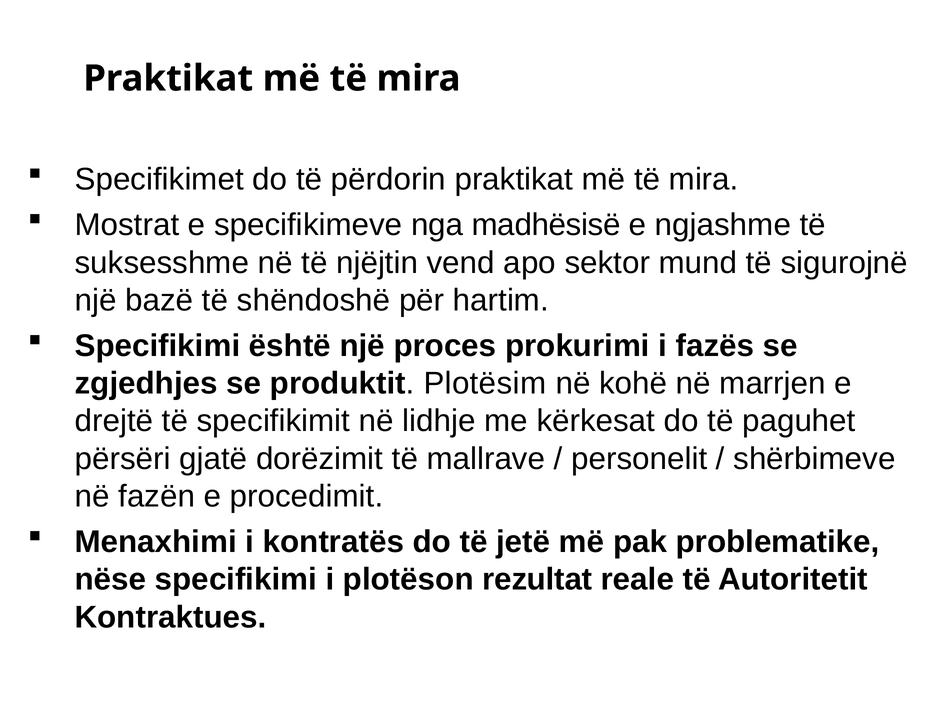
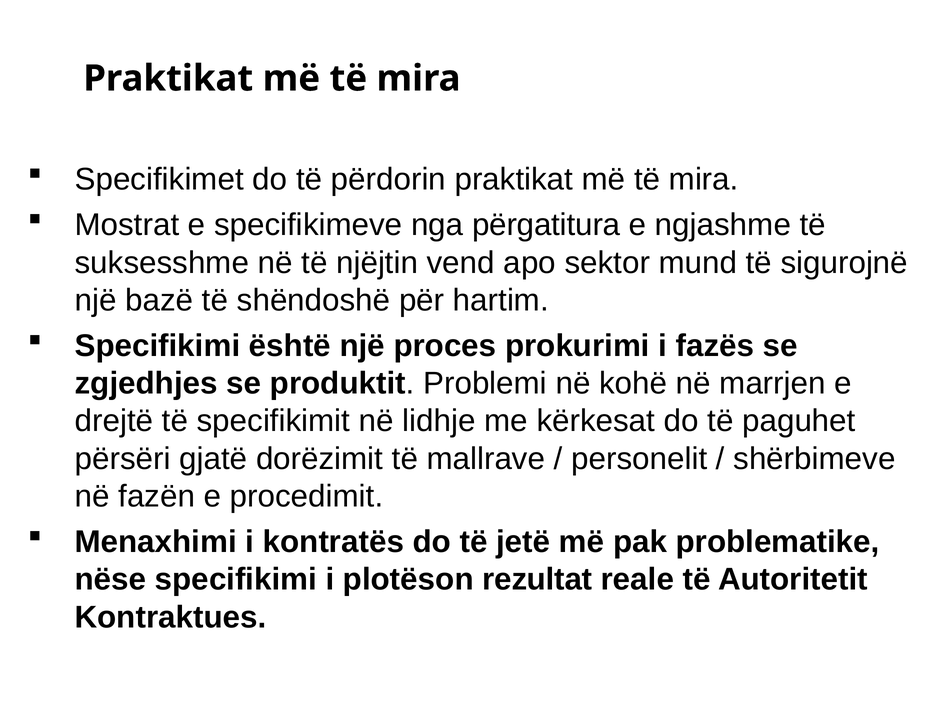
madhësisë: madhësisë -> përgatitura (546, 225)
Plotësim: Plotësim -> Problemi (485, 383)
